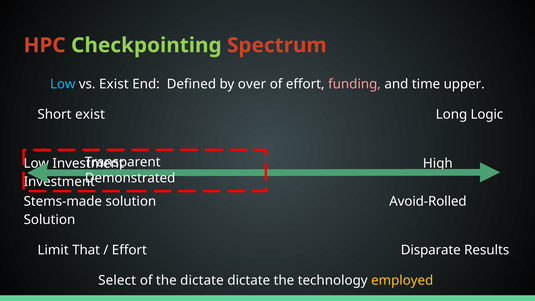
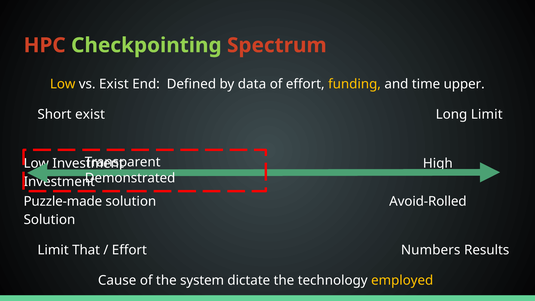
Low colour: light blue -> yellow (63, 84)
over: over -> data (252, 84)
funding colour: pink -> yellow (355, 84)
Long Logic: Logic -> Limit (487, 114)
Stems-made: Stems-made -> Puzzle-made (63, 201)
Disparate: Disparate -> Numbers (431, 250)
Select: Select -> Cause (117, 280)
the dictate: dictate -> system (202, 280)
